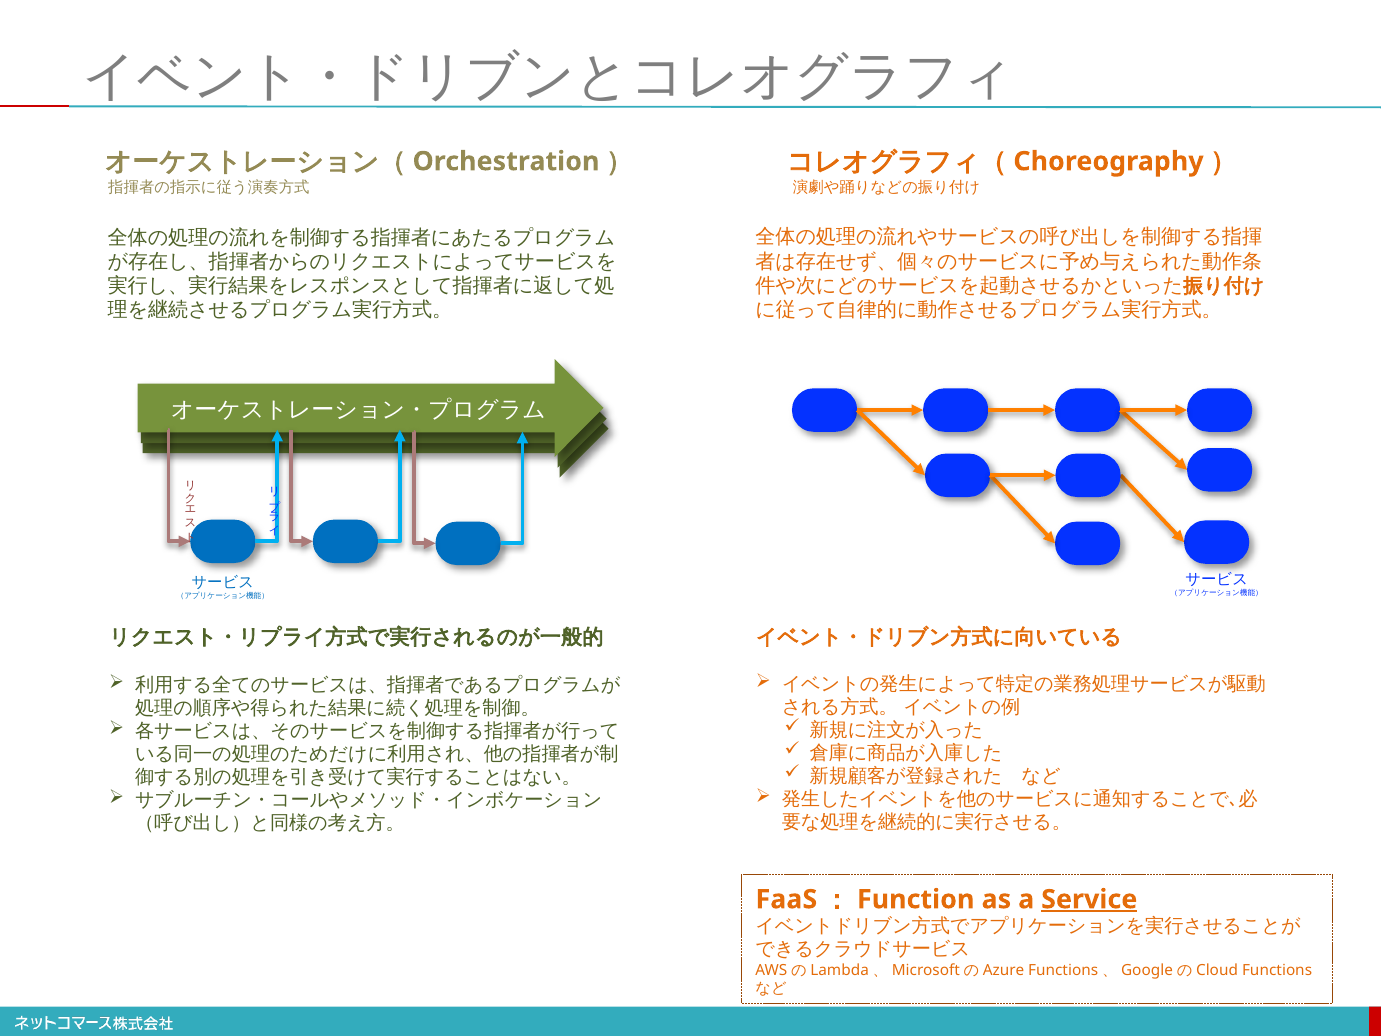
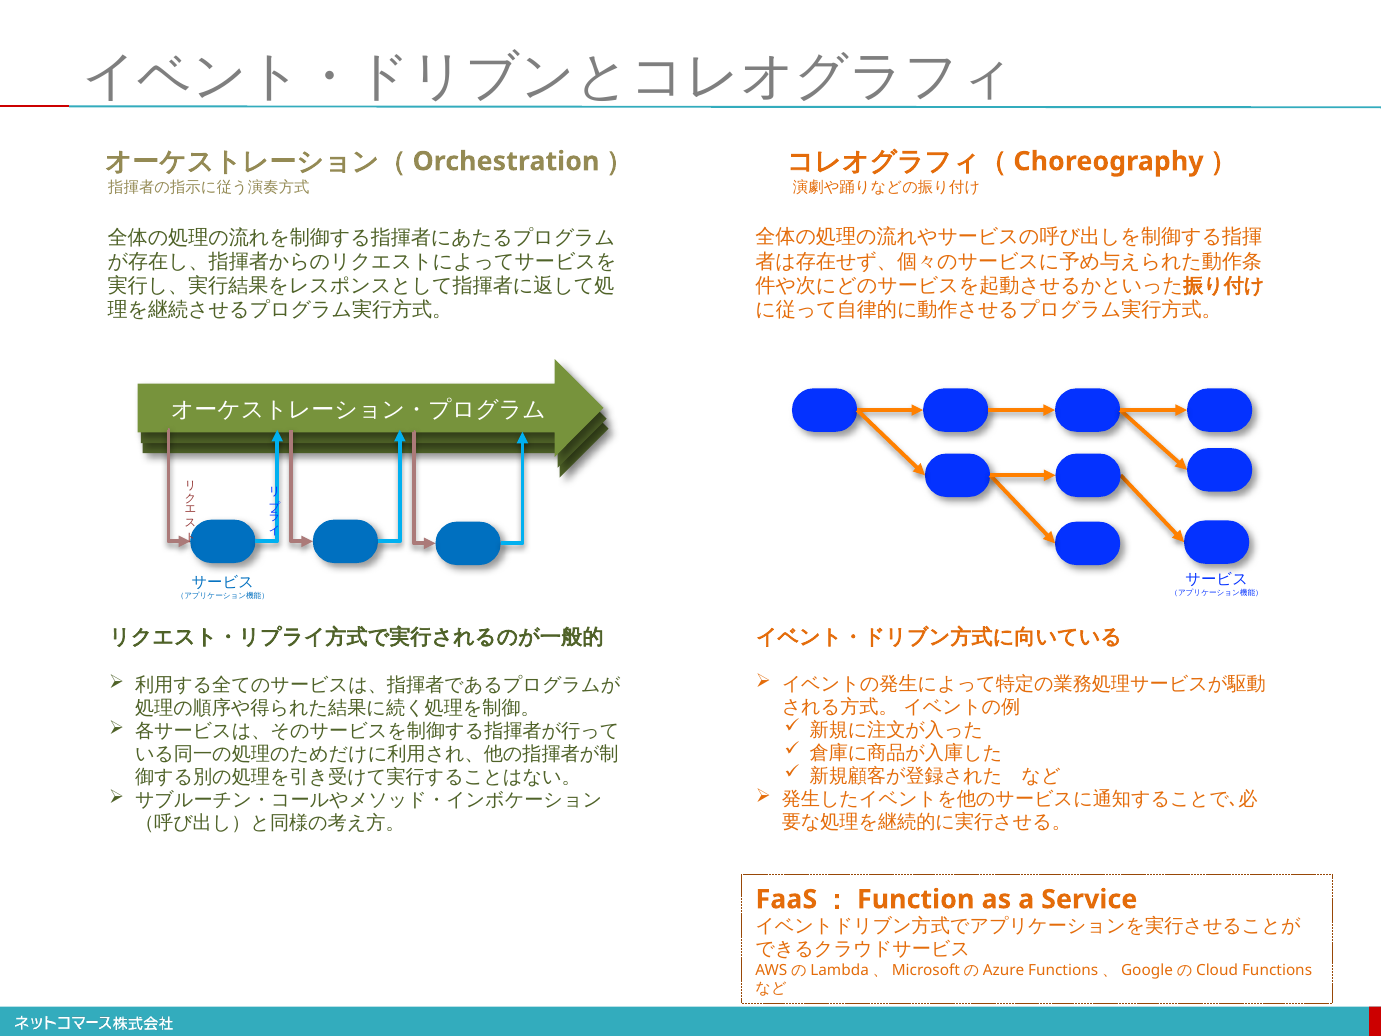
Service underline: present -> none (1089, 899)
